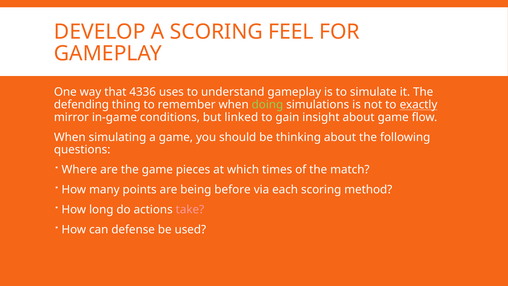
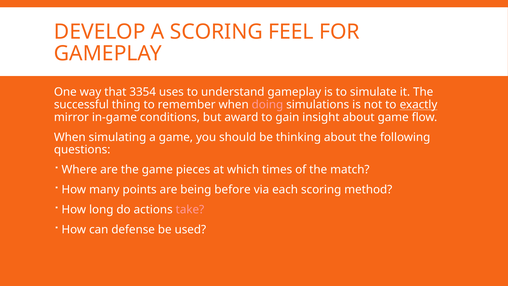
4336: 4336 -> 3354 (143, 92)
defending: defending -> successful (81, 105)
doing colour: light green -> pink (267, 105)
linked: linked -> award (241, 117)
